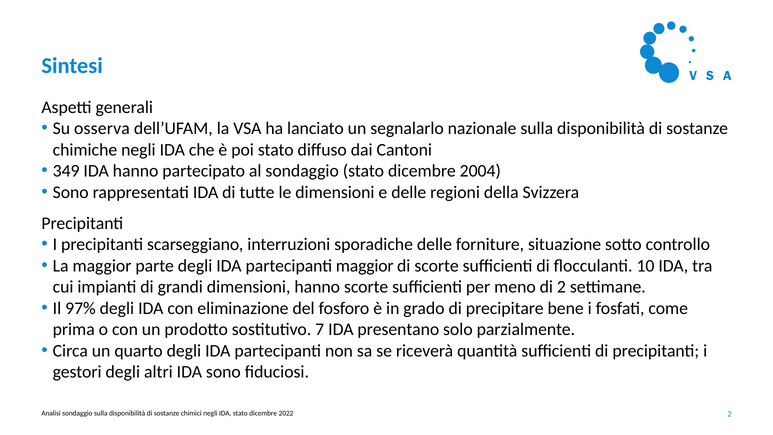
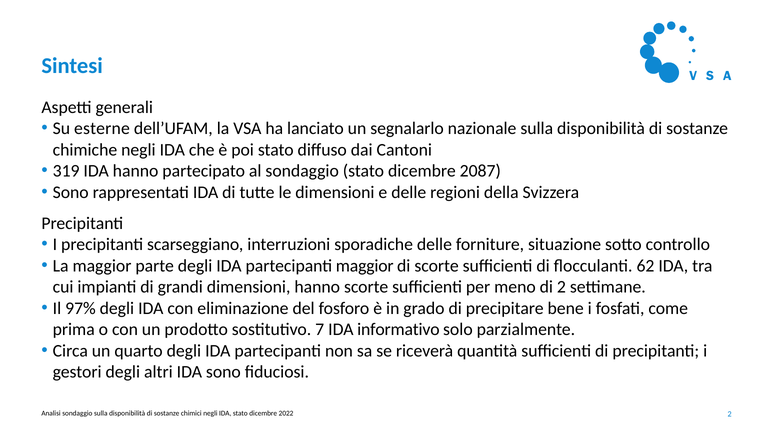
osserva: osserva -> esterne (102, 129)
349: 349 -> 319 (66, 171)
2004: 2004 -> 2087 (480, 171)
10: 10 -> 62 (645, 266)
presentano: presentano -> informativo (398, 329)
